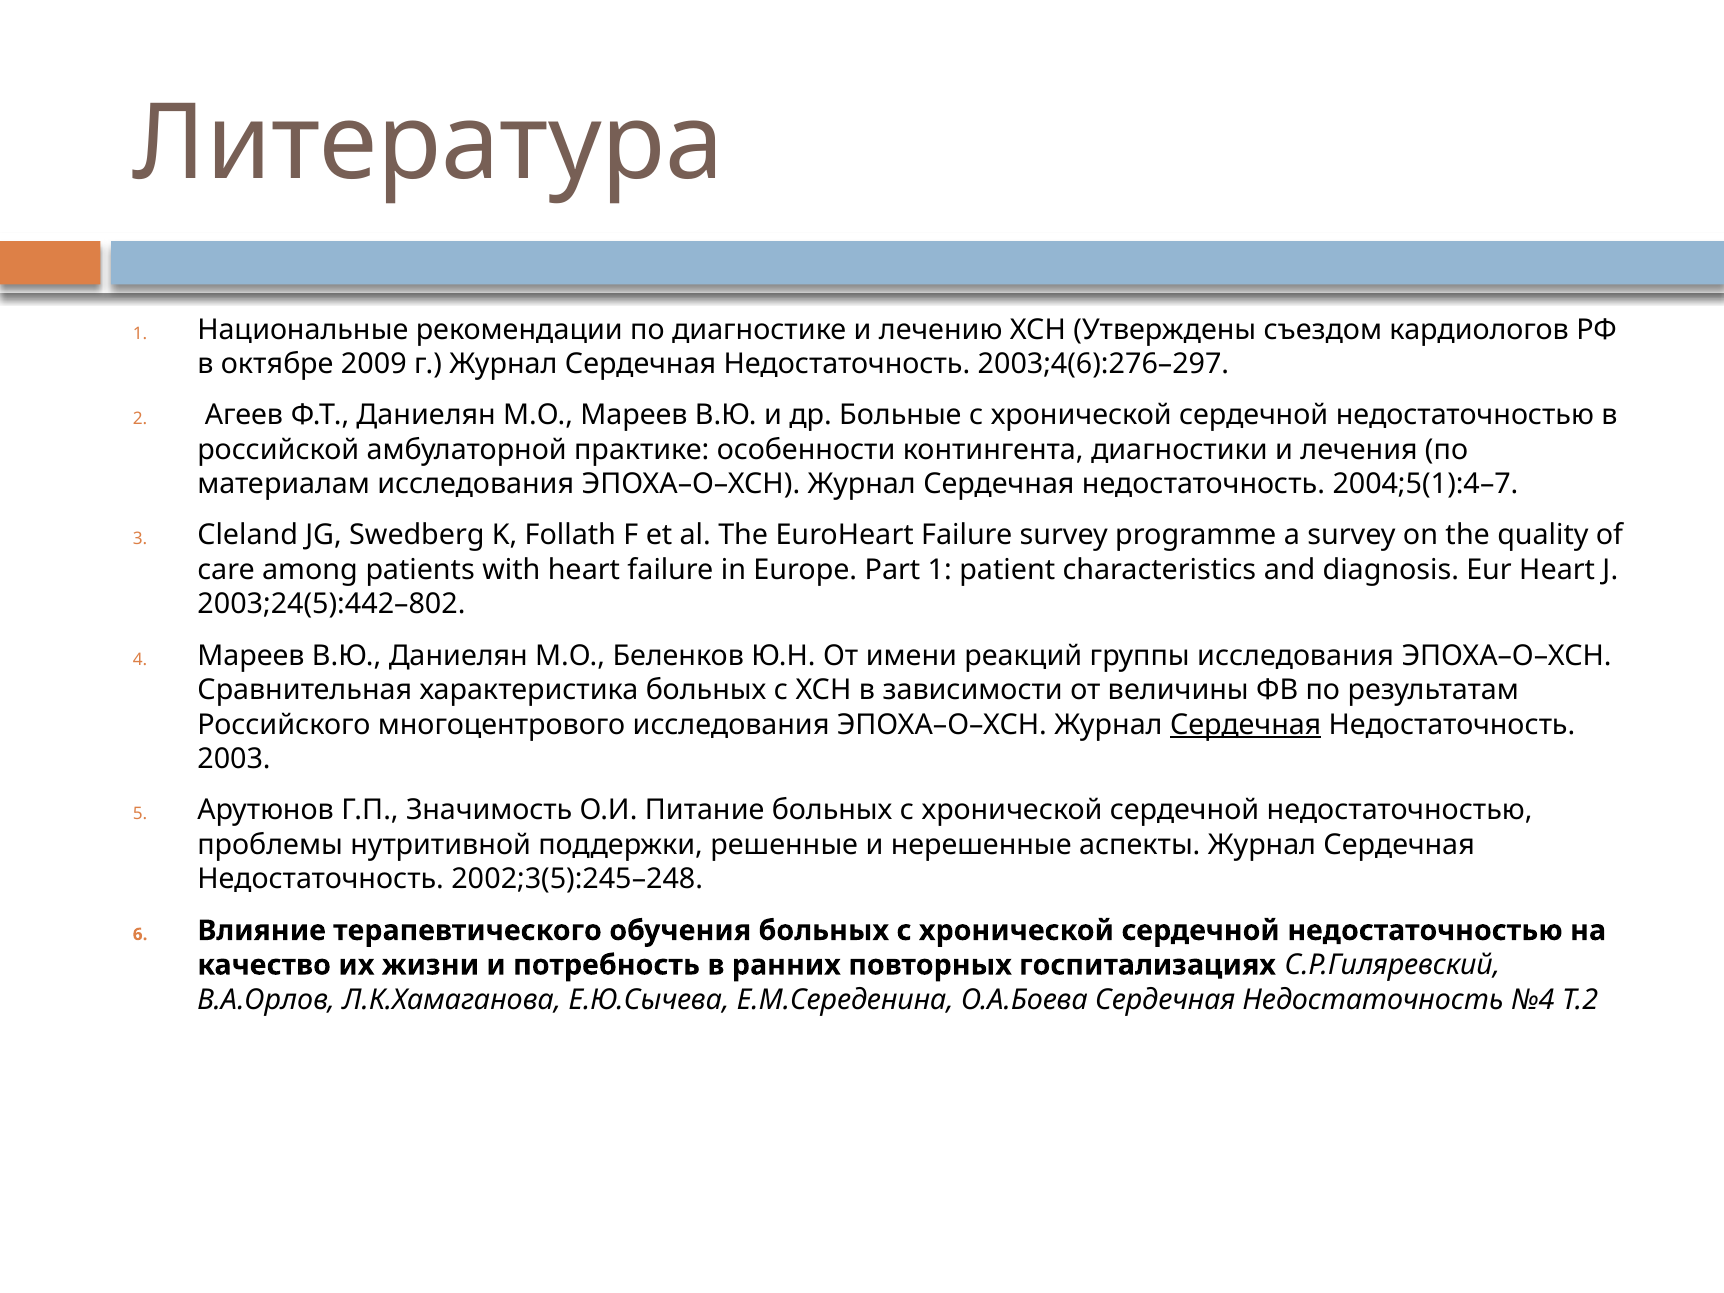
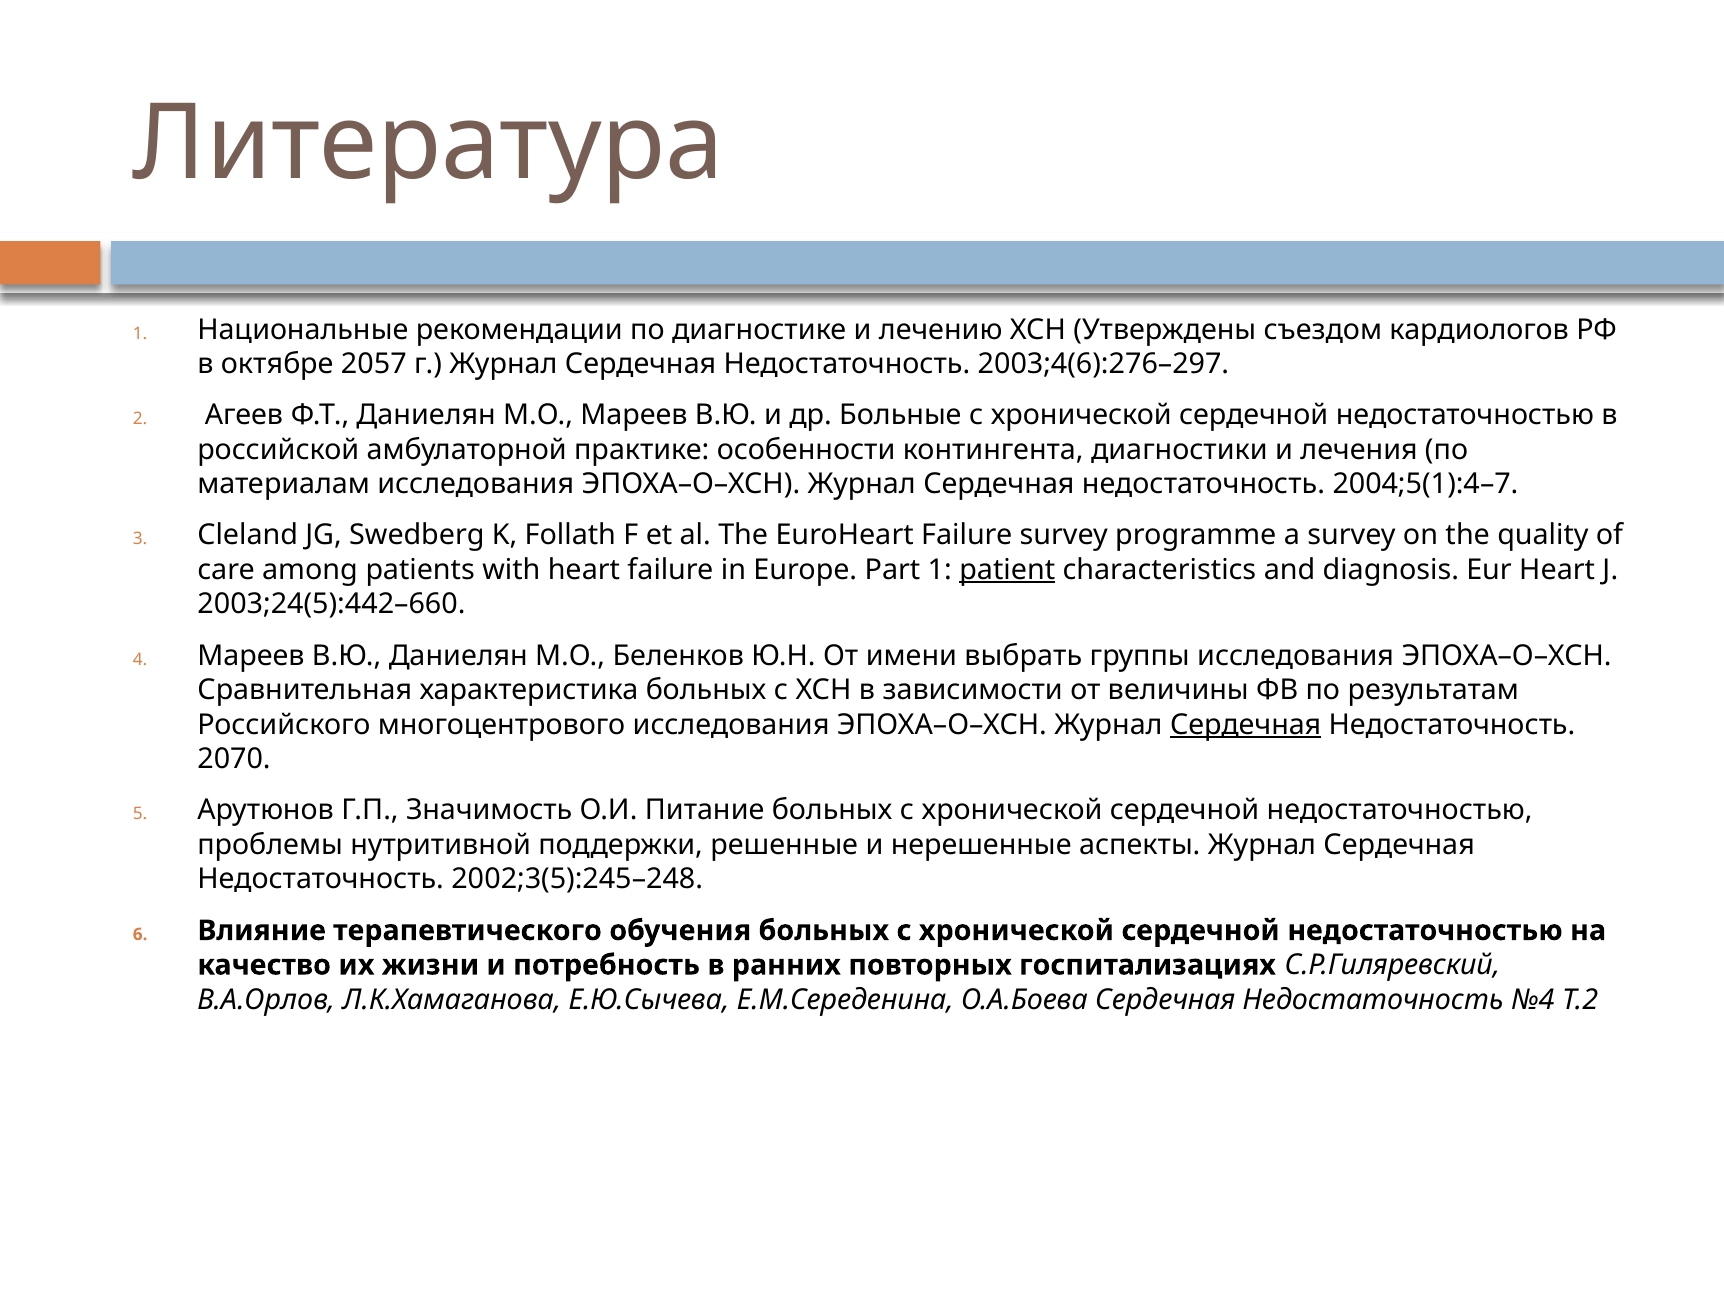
2009: 2009 -> 2057 (374, 364)
patient underline: none -> present (1007, 570)
2003;24(5):442–802: 2003;24(5):442–802 -> 2003;24(5):442–660 (331, 604)
реакций: реакций -> выбрать (1023, 656)
2003: 2003 -> 2070 (234, 759)
